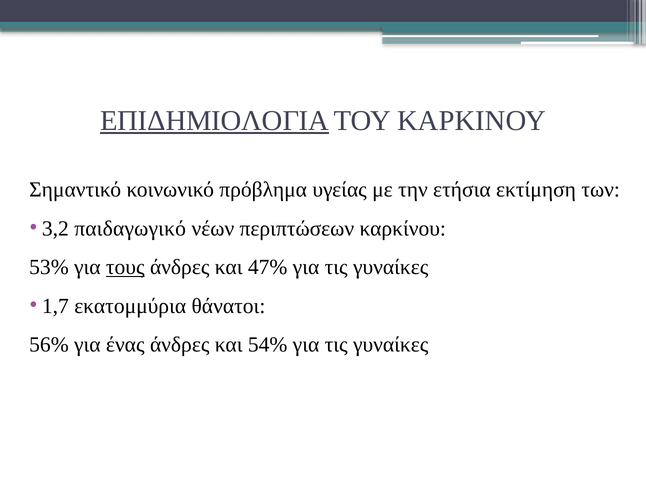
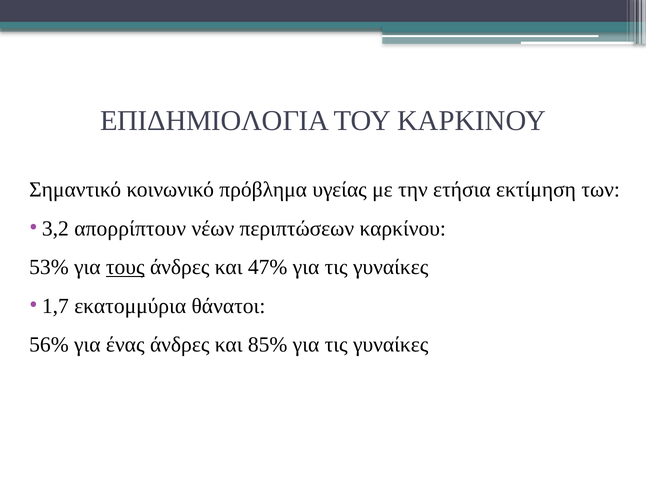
ΕΠΙΔΗΜΙΟΛΟΓΙΑ underline: present -> none (215, 120)
παιδαγωγικό: παιδαγωγικό -> απορρίπτουν (130, 228)
54%: 54% -> 85% (268, 344)
